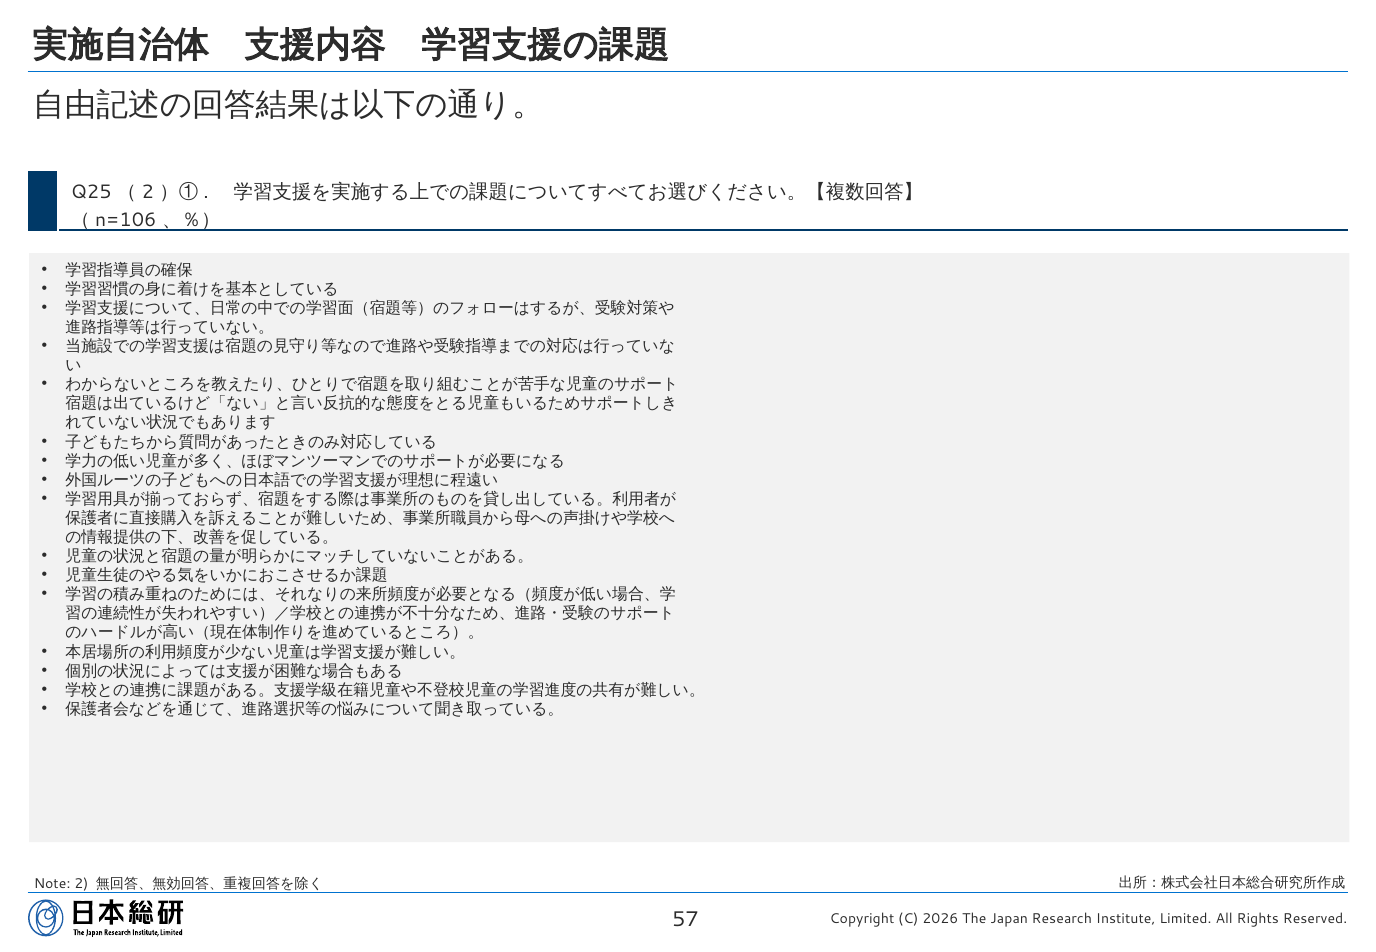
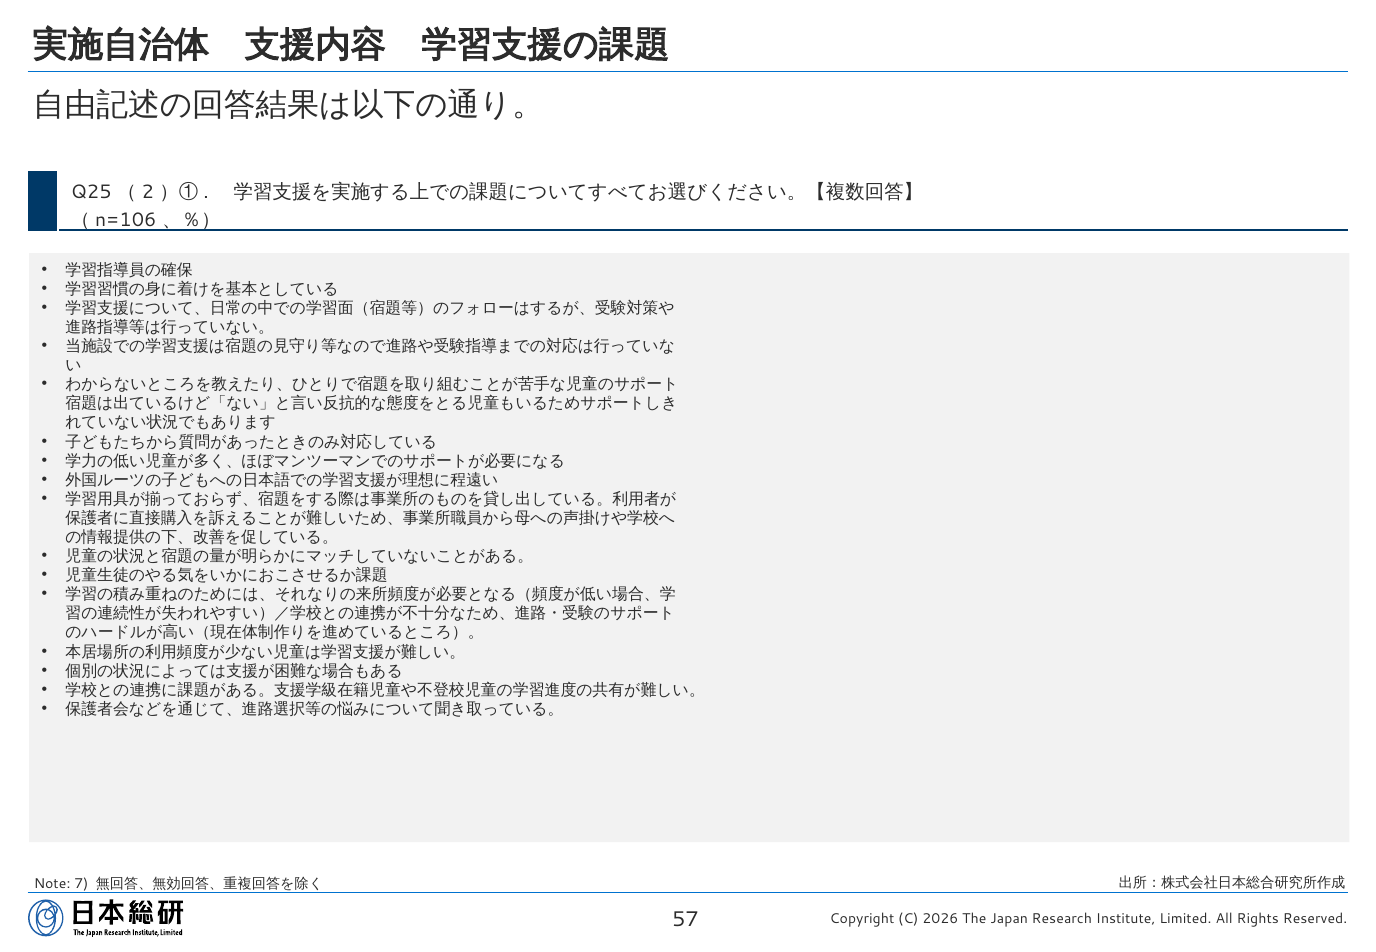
Note 2: 2 -> 7 (81, 884)
